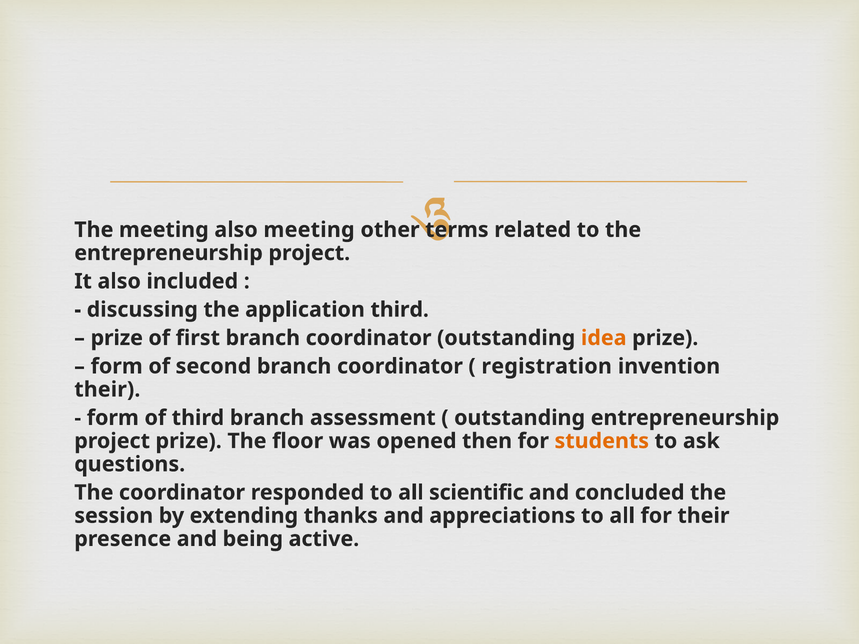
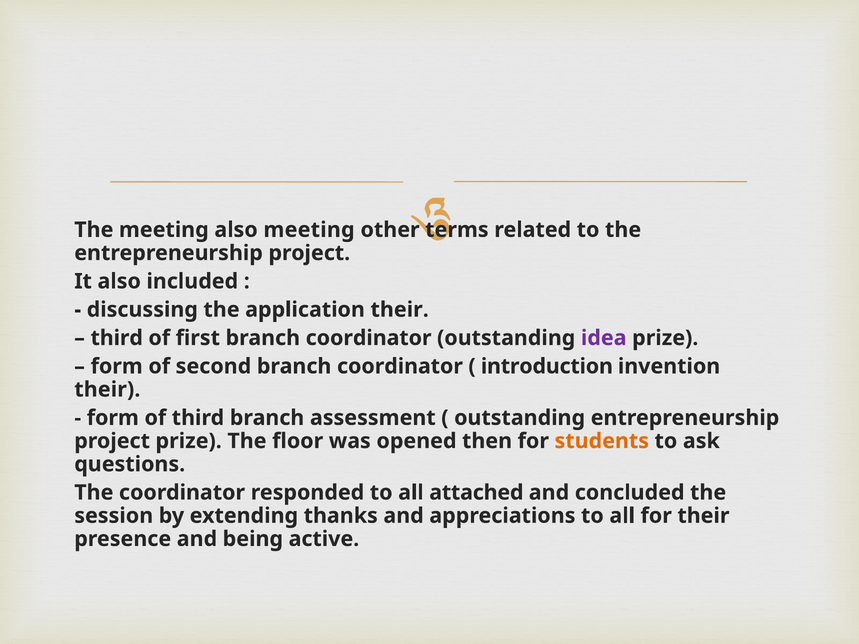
application third: third -> their (400, 310)
prize: prize -> third (117, 338)
idea colour: orange -> purple (604, 338)
registration: registration -> introduction (547, 366)
scientific: scientific -> attached (476, 493)
